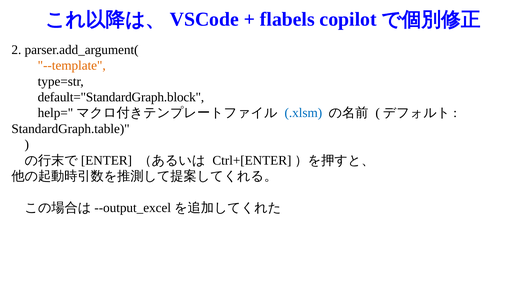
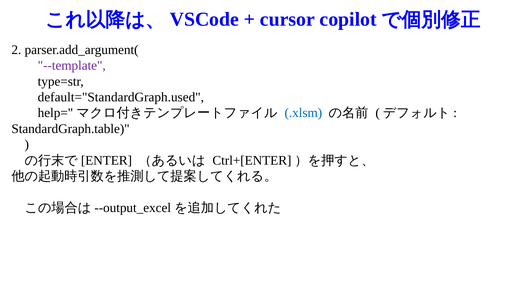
flabels: flabels -> cursor (287, 19)
--template colour: orange -> purple (72, 66)
default="StandardGraph.block: default="StandardGraph.block -> default="StandardGraph.used (121, 97)
